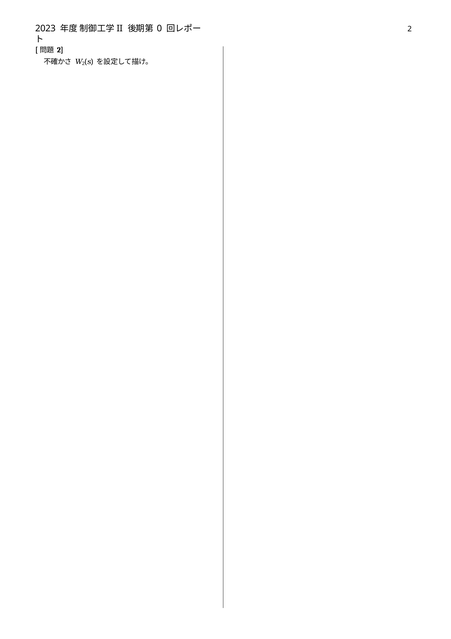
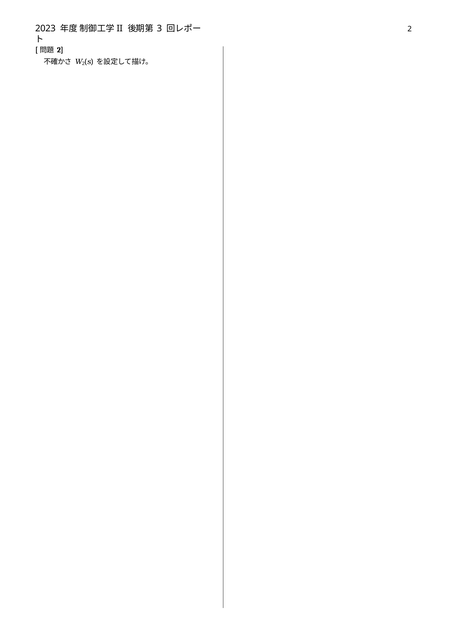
0: 0 -> 3 (159, 28)
